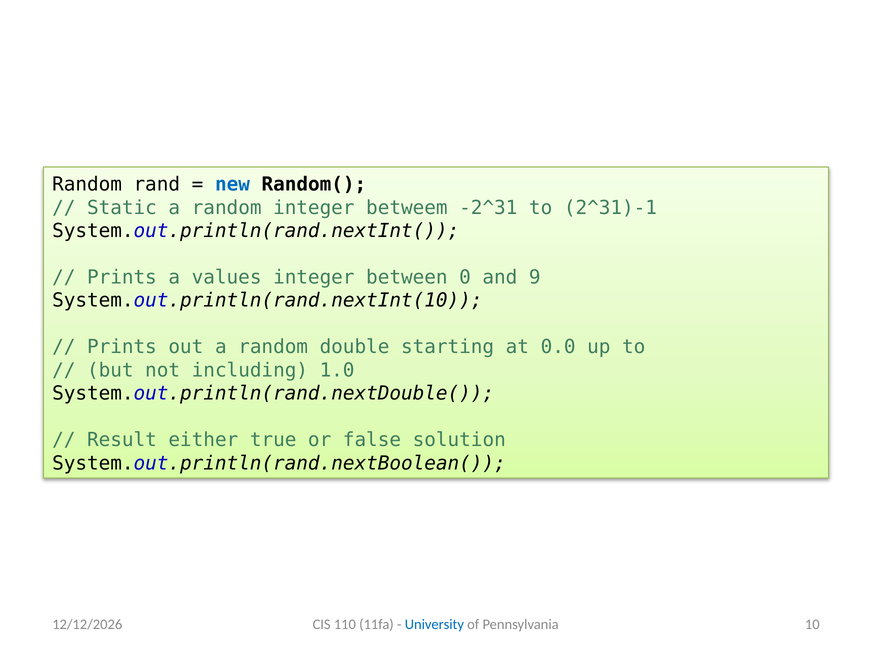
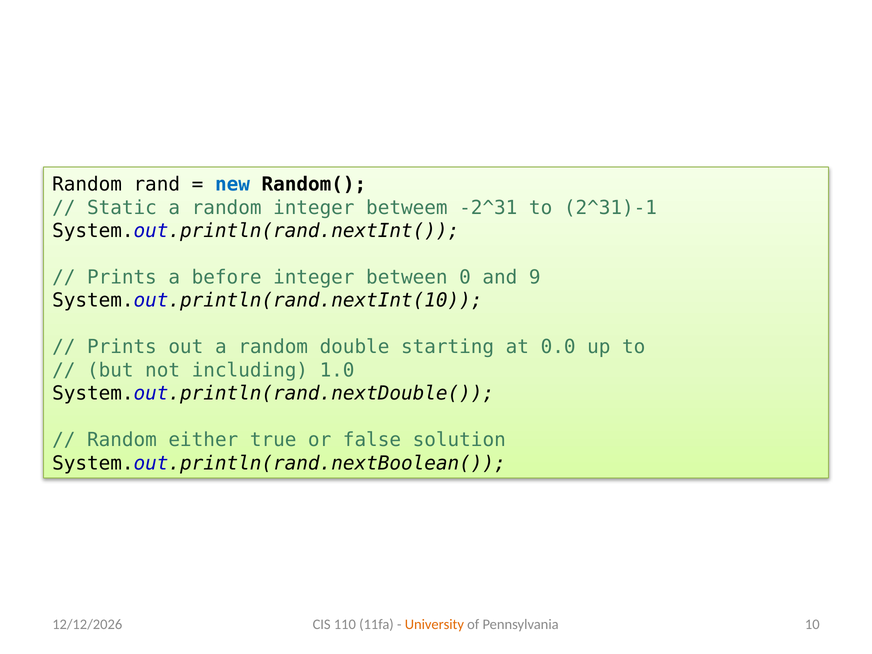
values: values -> before (227, 277)
Result: Result -> Random (122, 440)
University colour: blue -> orange (434, 624)
